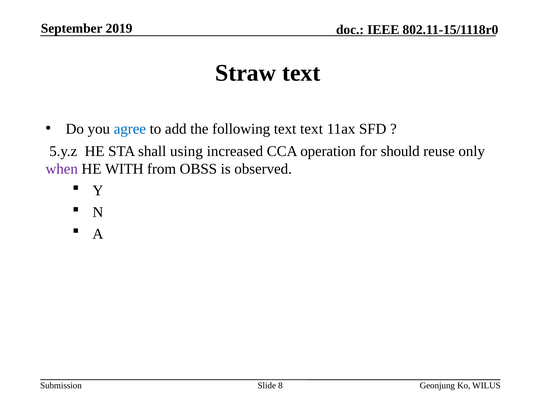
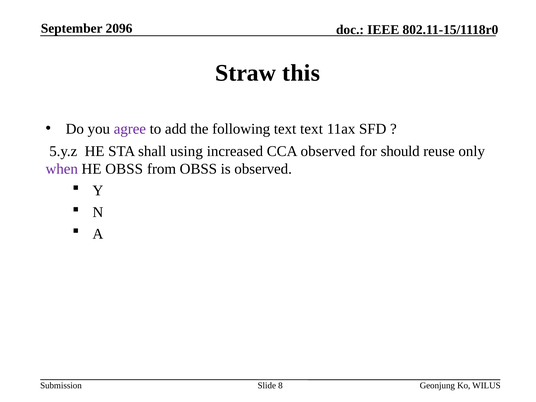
2019: 2019 -> 2096 (119, 28)
Straw text: text -> this (301, 73)
agree colour: blue -> purple (130, 129)
CCA operation: operation -> observed (328, 151)
HE WITH: WITH -> OBSS (124, 169)
